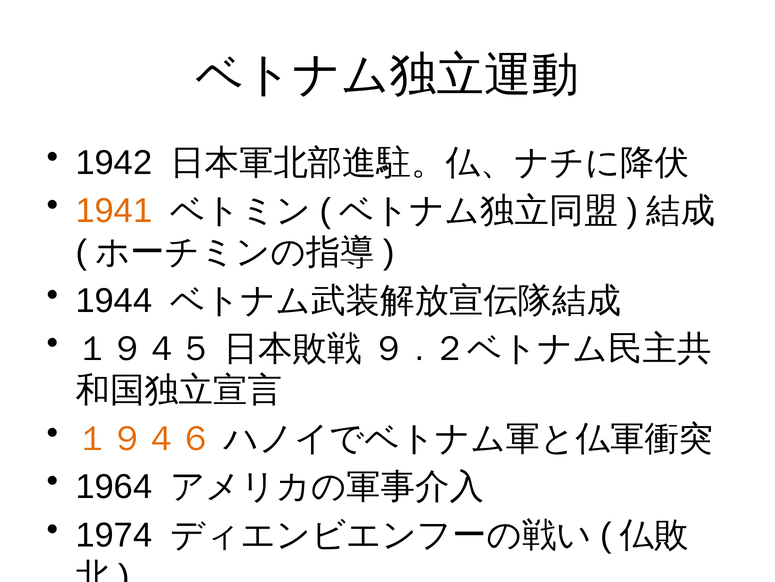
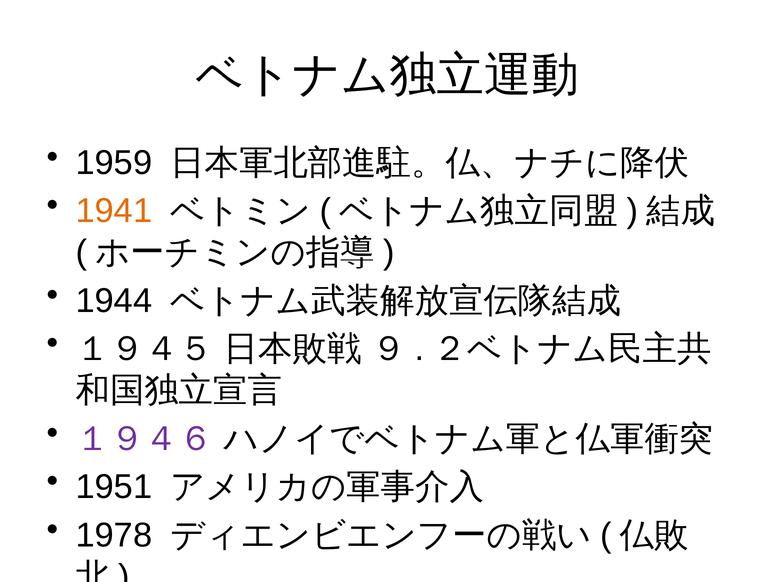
1942: 1942 -> 1959 (114, 163)
１９４６ colour: orange -> purple (144, 438)
1964: 1964 -> 1951 (114, 486)
1974: 1974 -> 1978 (114, 535)
